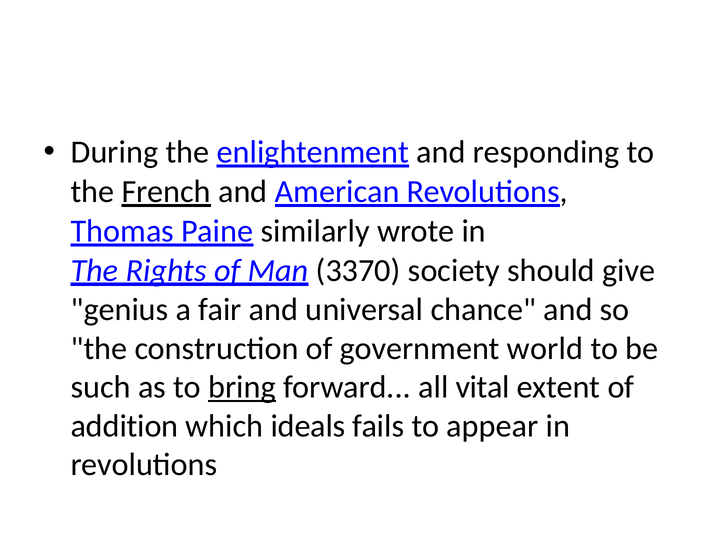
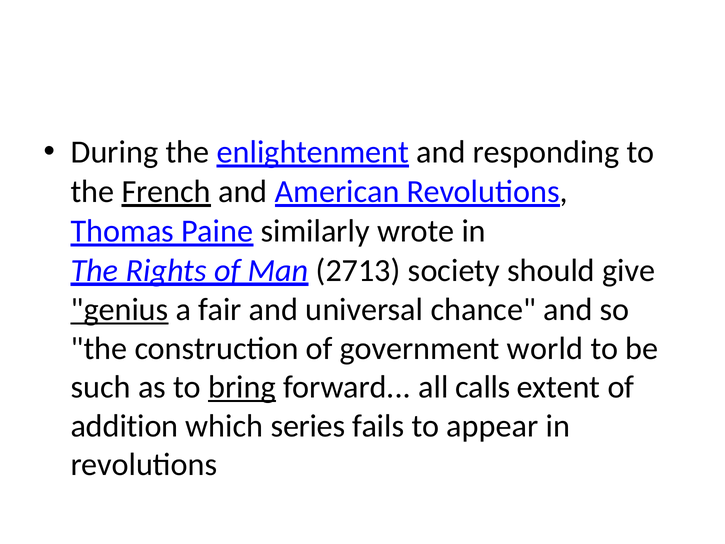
3370: 3370 -> 2713 (358, 270)
genius underline: none -> present (120, 310)
vital: vital -> calls (483, 387)
ideals: ideals -> series (308, 426)
